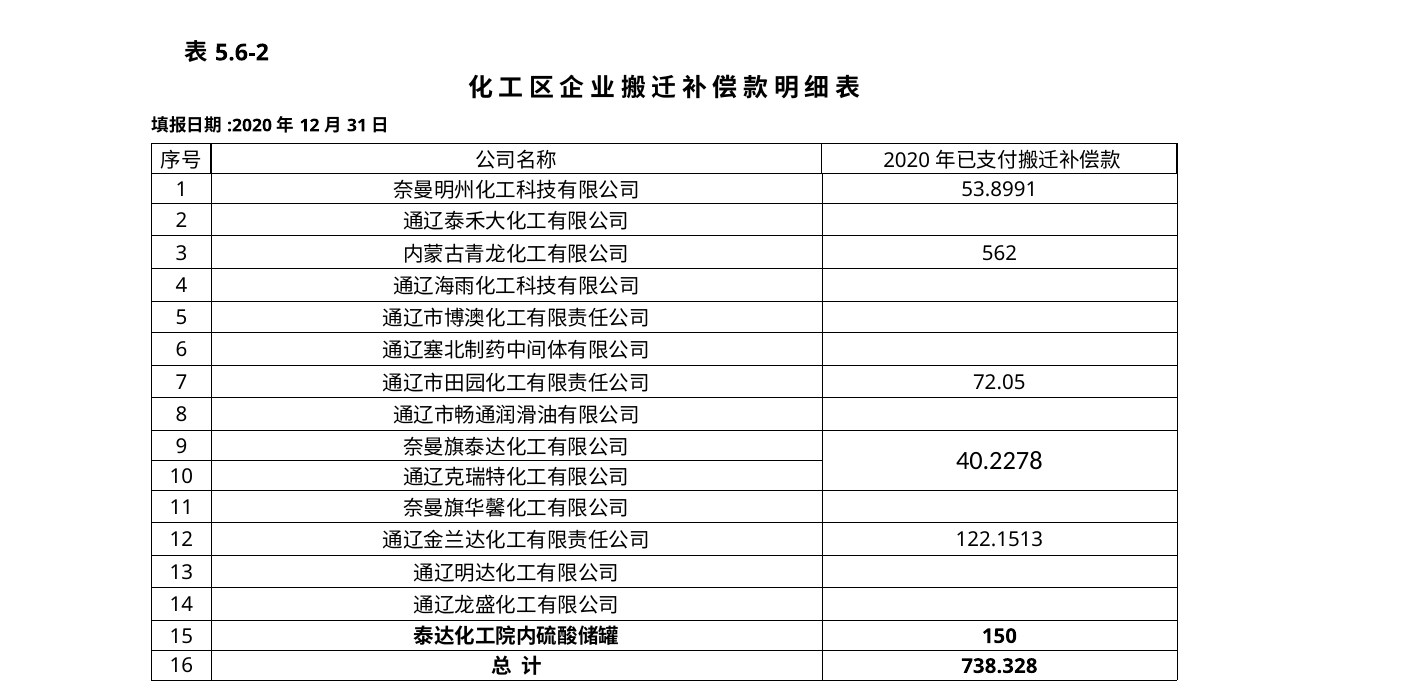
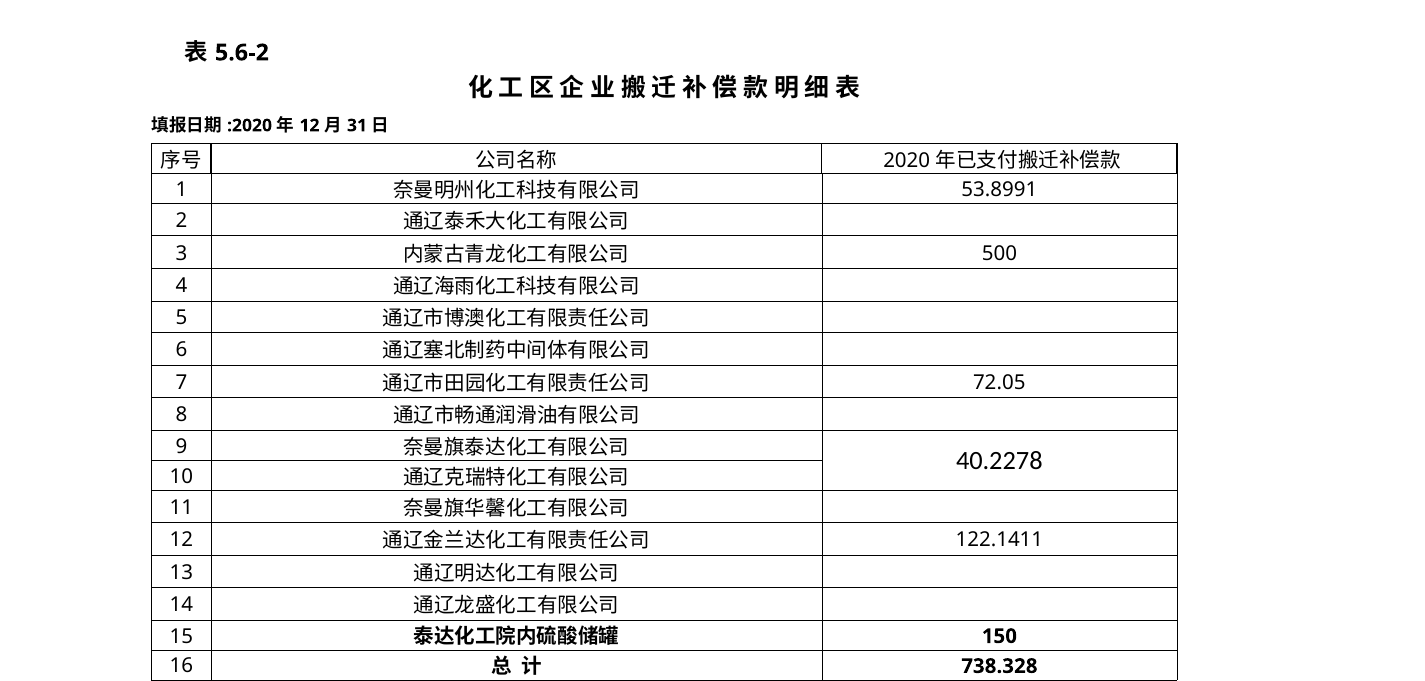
562: 562 -> 500 (999, 253)
122.1513: 122.1513 -> 122.1411 (999, 540)
